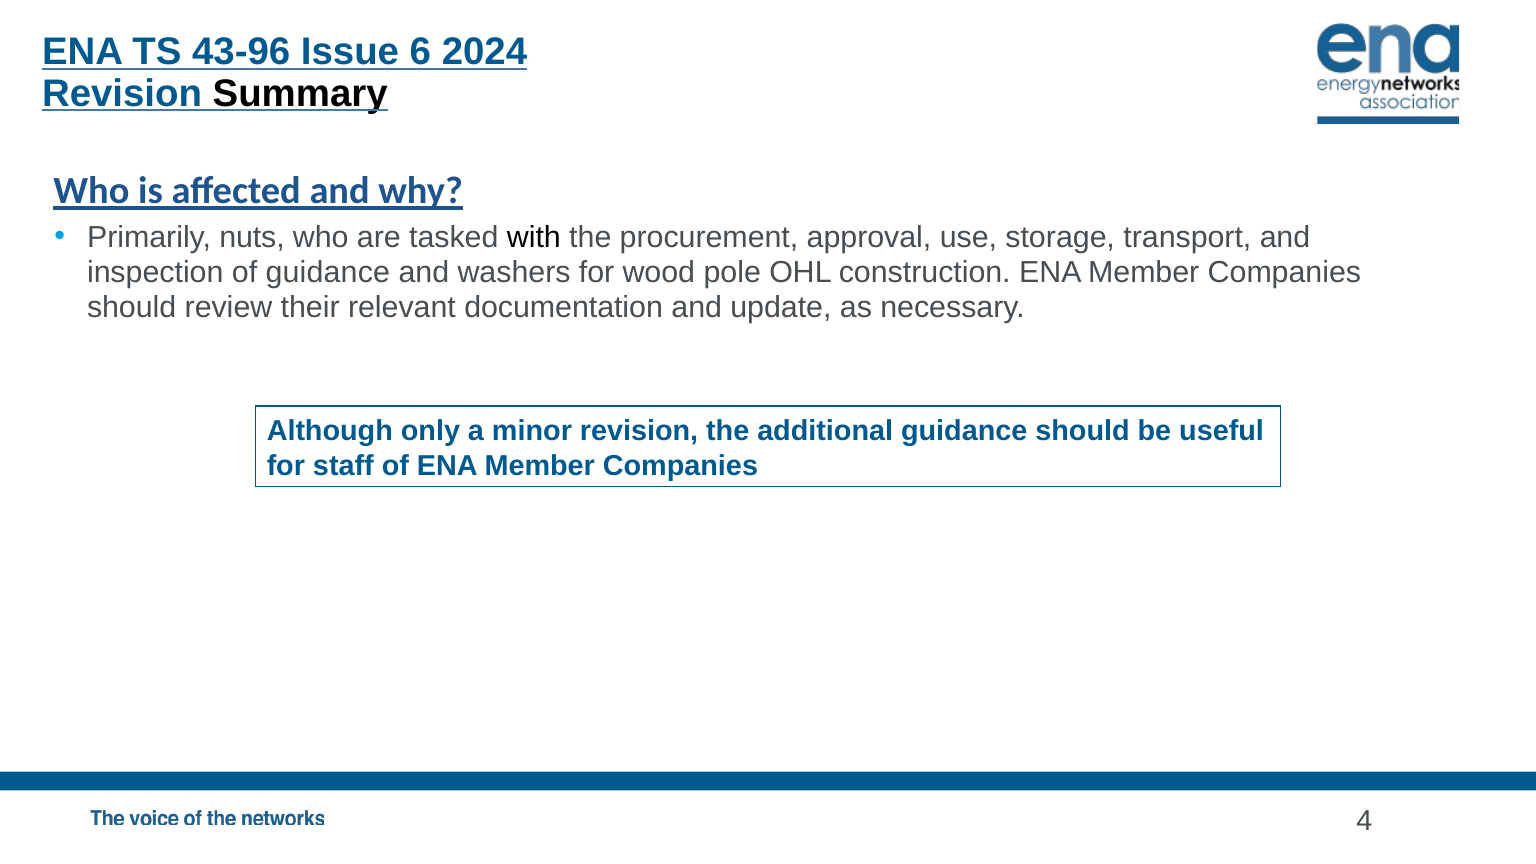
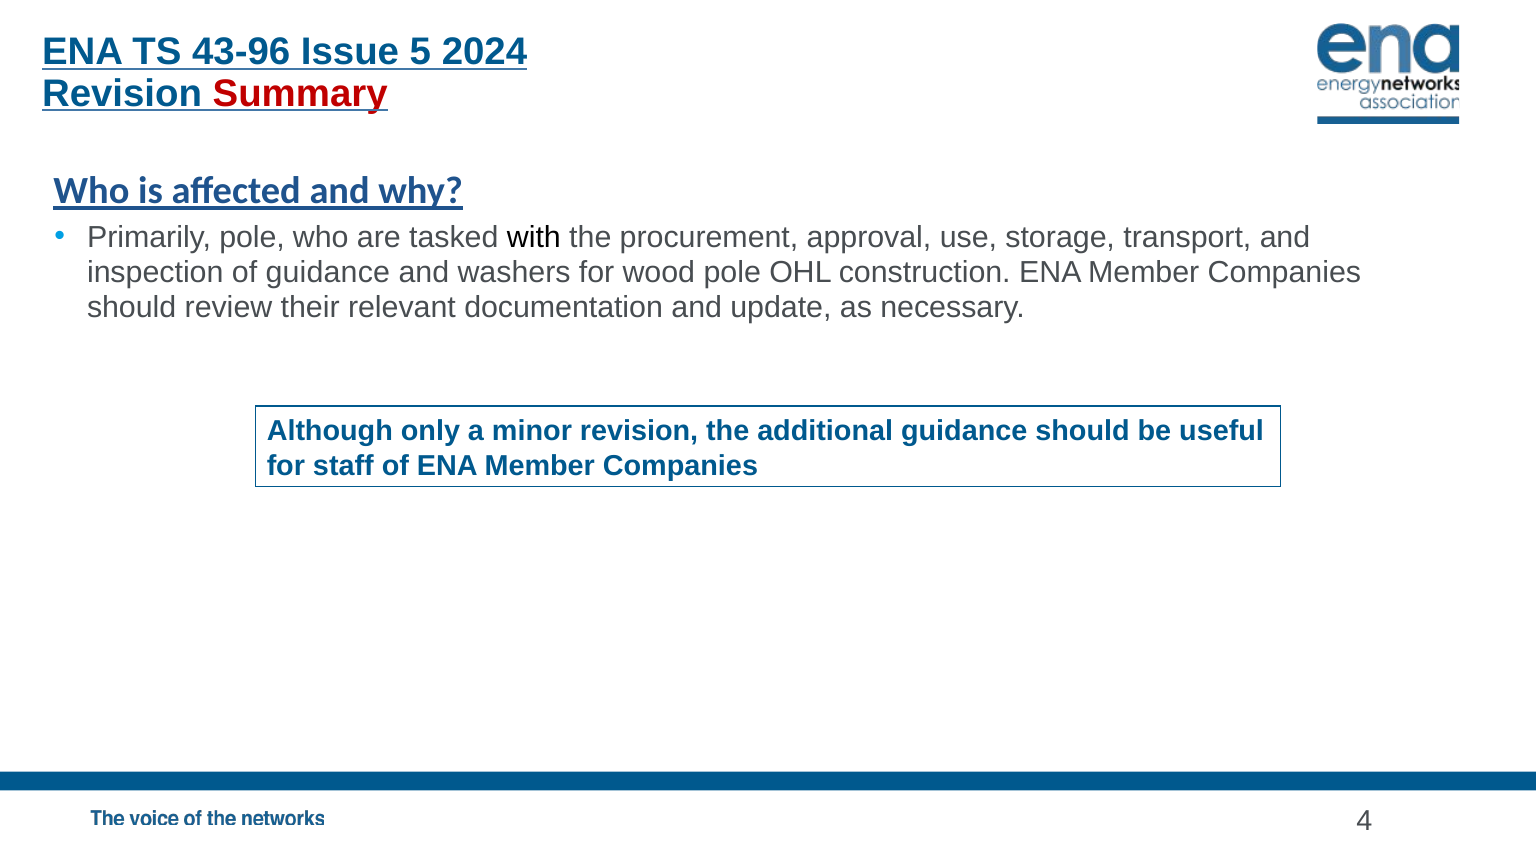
6: 6 -> 5 (420, 52)
Summary colour: black -> red (300, 93)
Primarily nuts: nuts -> pole (252, 237)
